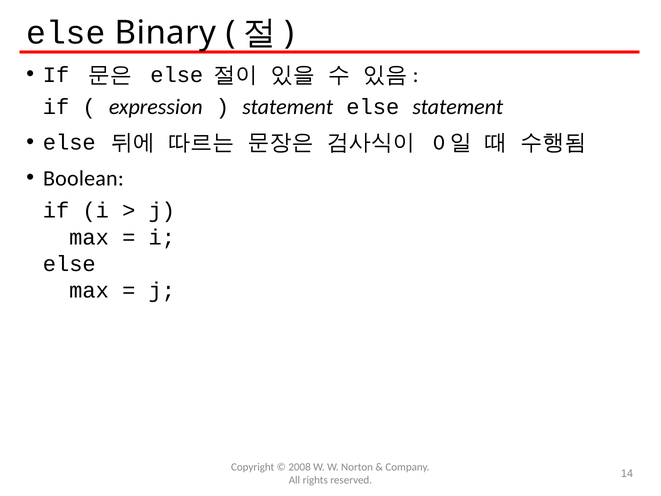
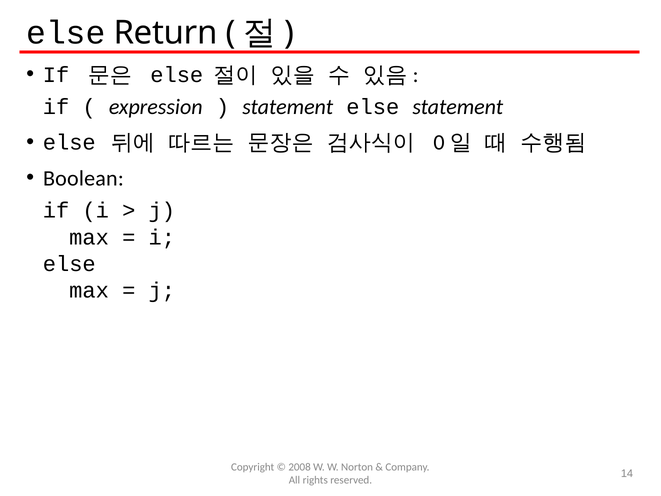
Binary: Binary -> Return (166, 33)
